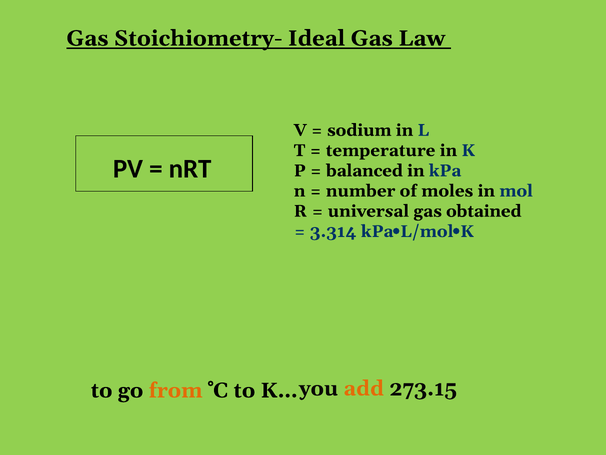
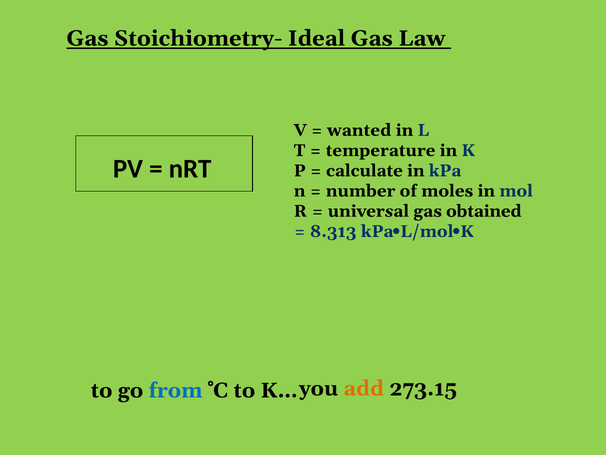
sodium: sodium -> wanted (359, 130)
balanced: balanced -> calculate (364, 171)
3.314: 3.314 -> 8.313 (333, 231)
from colour: orange -> blue (176, 390)
